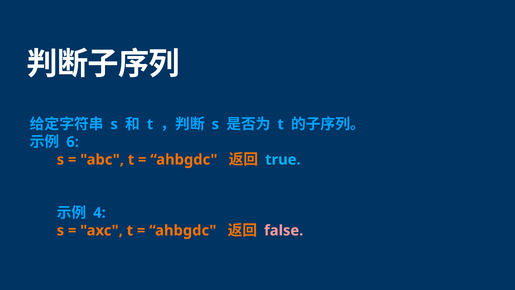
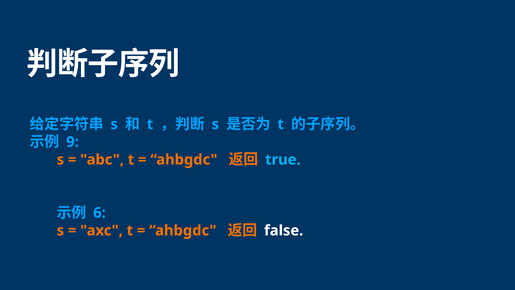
6: 6 -> 9 (73, 142)
4: 4 -> 6 (99, 213)
false colour: pink -> white (284, 230)
